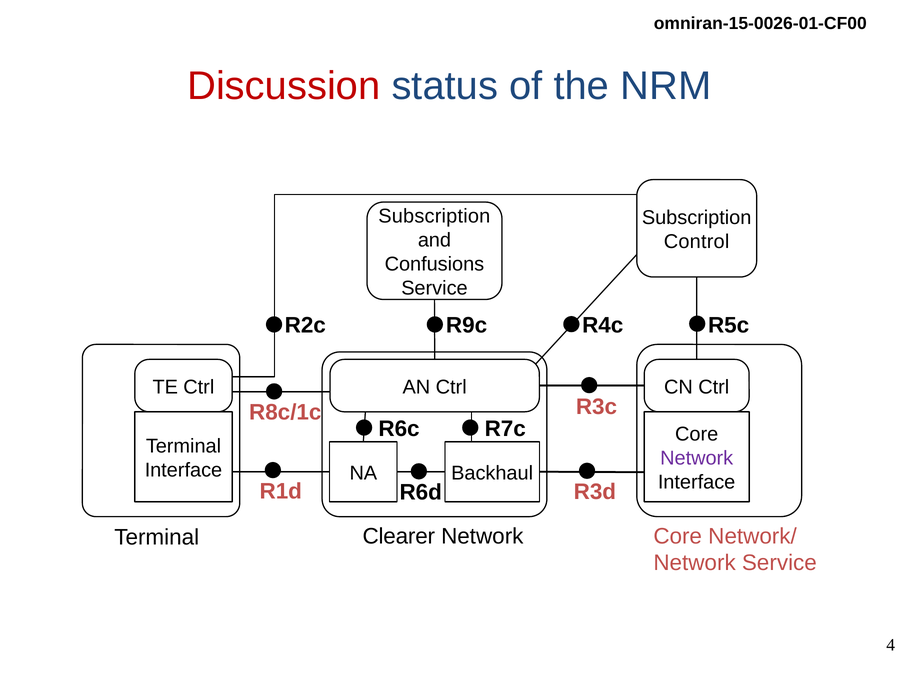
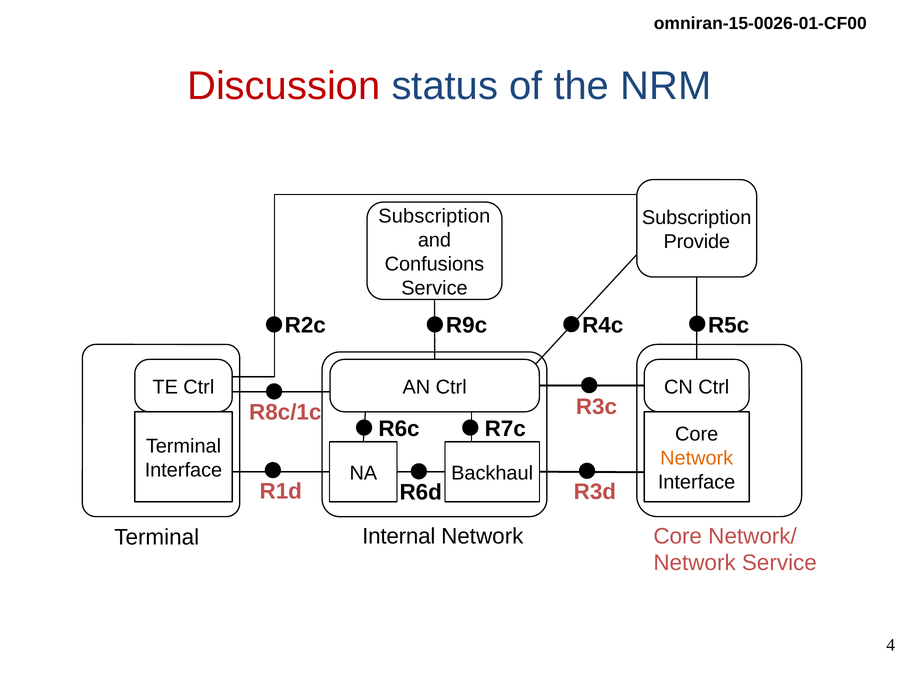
Control: Control -> Provide (697, 242)
Network colour: purple -> orange (697, 458)
Clearer: Clearer -> Internal (399, 536)
